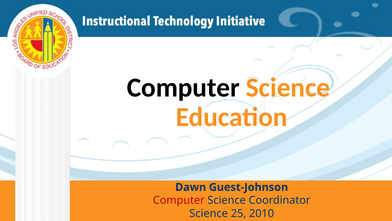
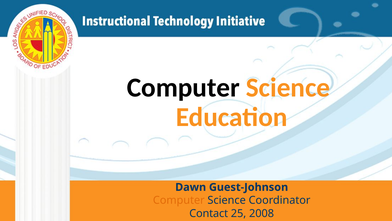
Computer colour: red -> orange (179, 200)
Science: Science -> Contact (209, 213)
2010: 2010 -> 2008 (262, 213)
